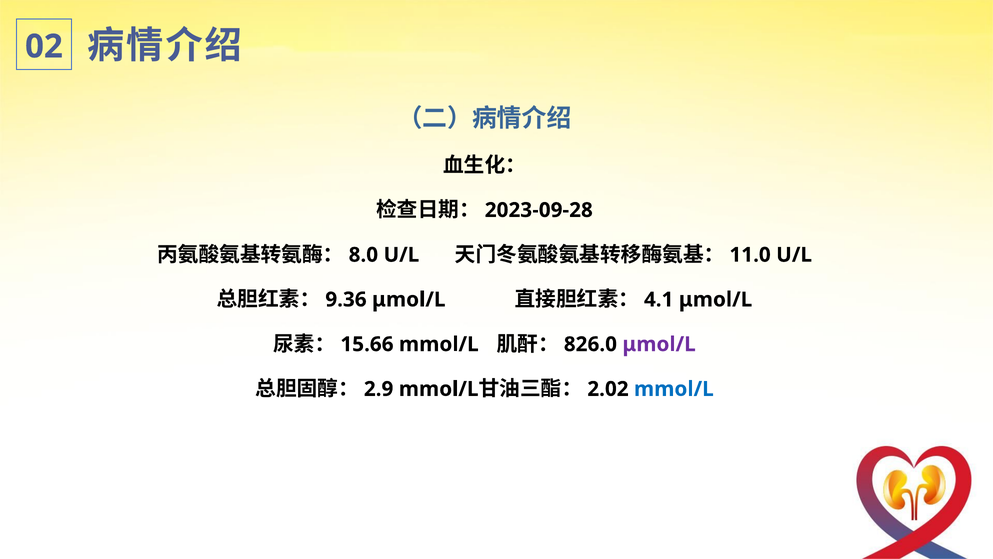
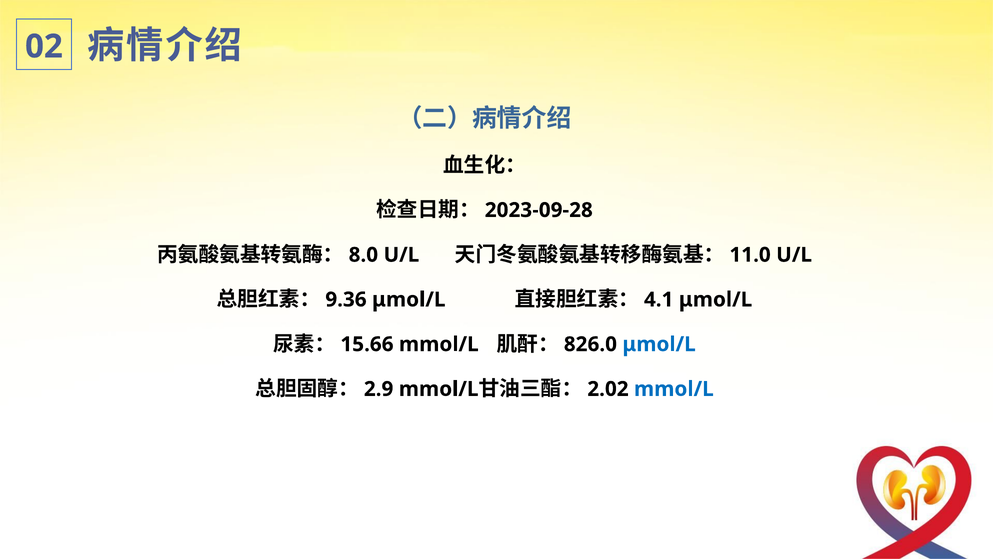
μmol/L colour: purple -> blue (659, 344)
